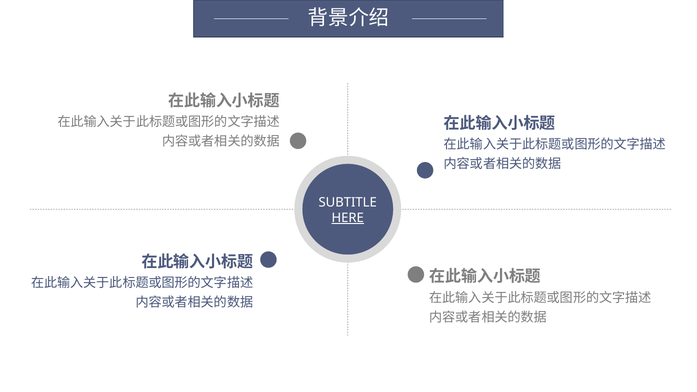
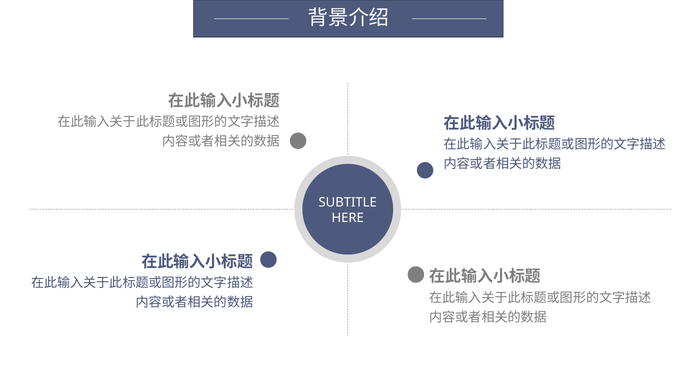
HERE underline: present -> none (348, 218)
